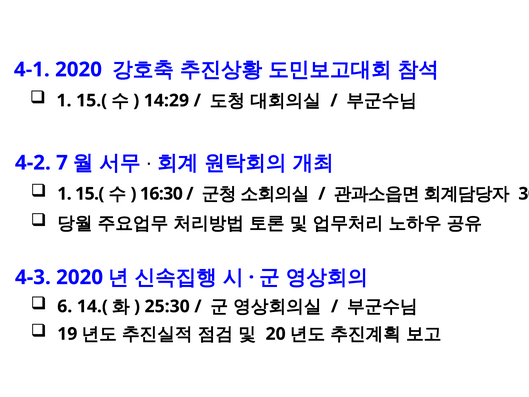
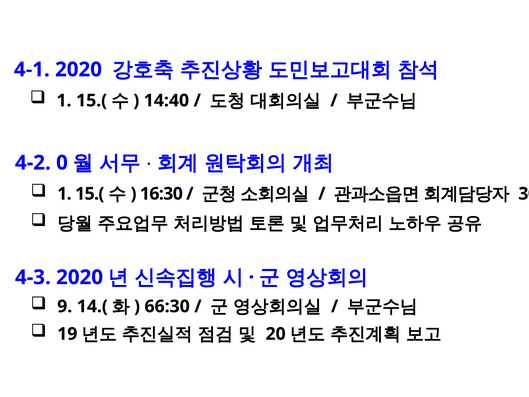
14:29: 14:29 -> 14:40 (166, 100)
7: 7 -> 0 (62, 163)
6: 6 -> 9 (65, 306)
25:30: 25:30 -> 66:30 (167, 306)
